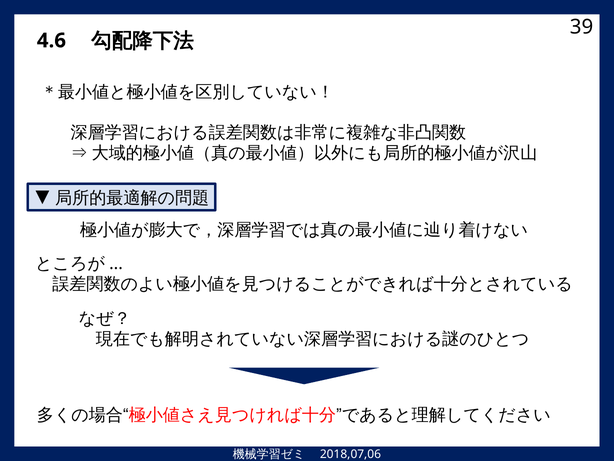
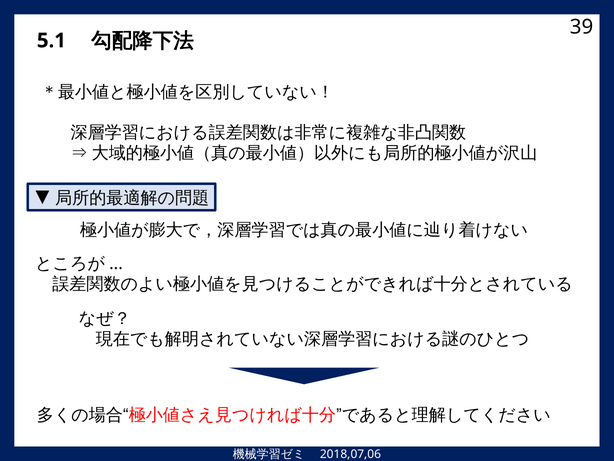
4.6: 4.6 -> 5.1 (51, 41)
